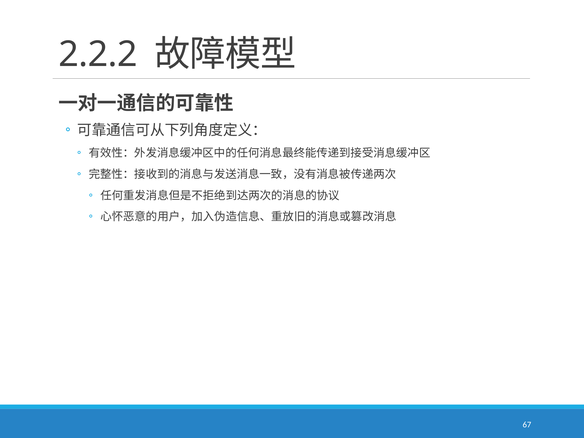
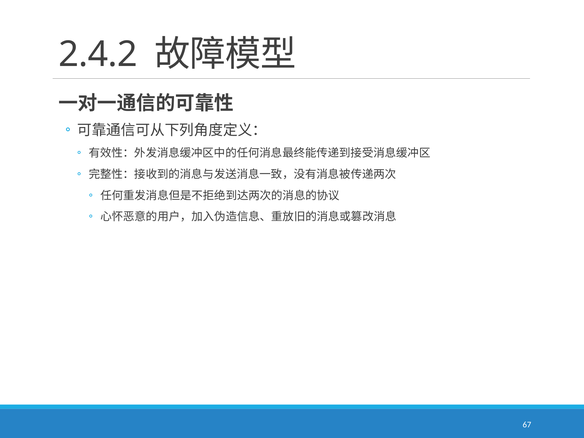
2.2.2: 2.2.2 -> 2.4.2 (98, 54)
